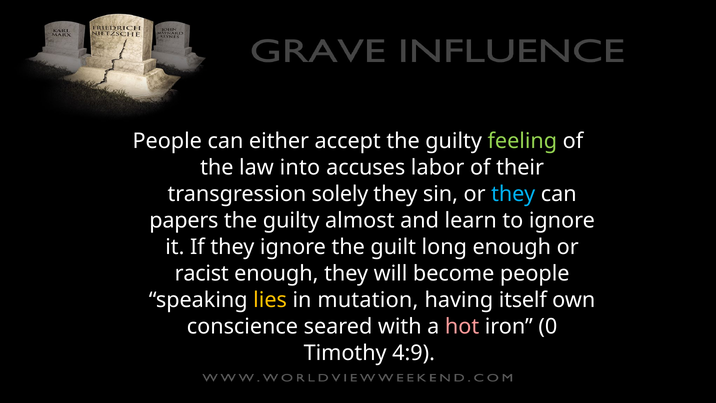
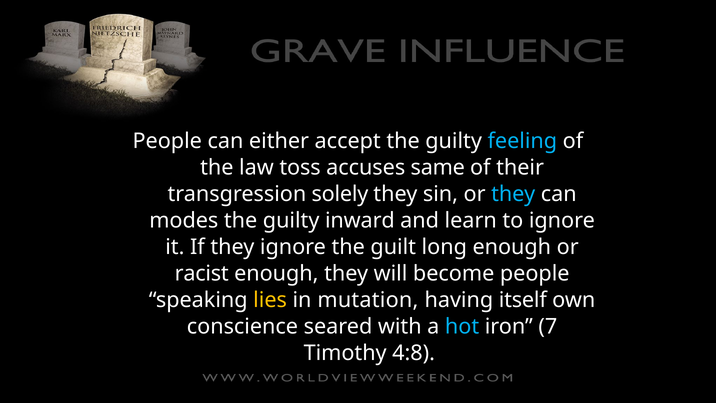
feeling colour: light green -> light blue (522, 141)
into: into -> toss (300, 167)
labor: labor -> same (438, 167)
papers: papers -> modes (184, 220)
almost: almost -> inward (360, 220)
hot colour: pink -> light blue (462, 326)
0: 0 -> 7 (548, 326)
4:9: 4:9 -> 4:8 (414, 353)
